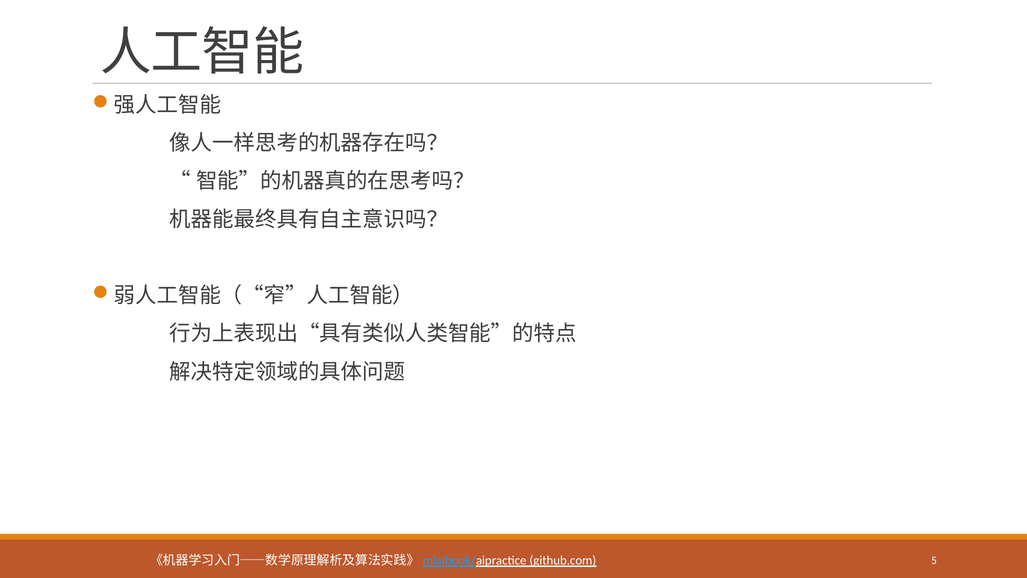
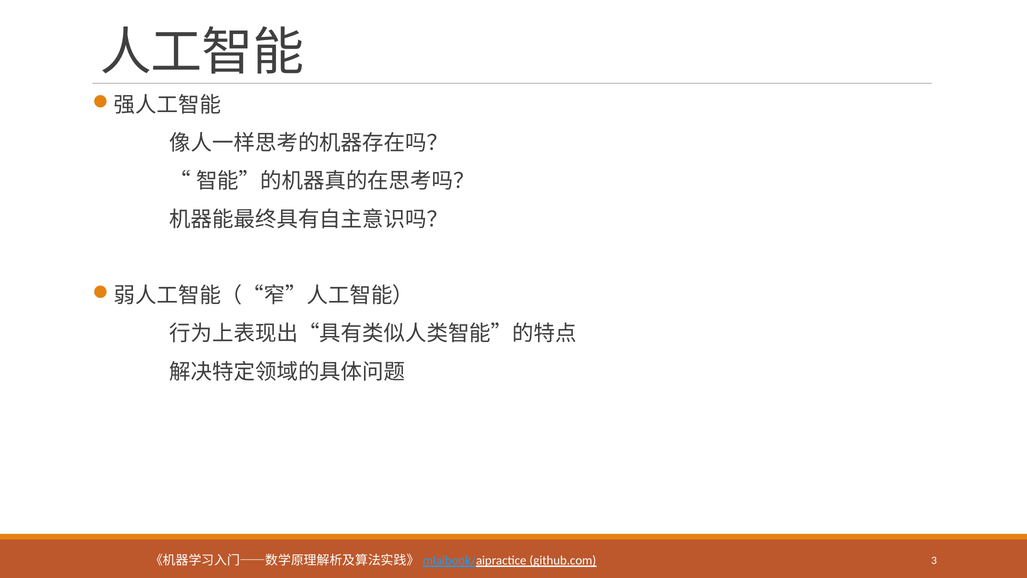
5: 5 -> 3 (934, 560)
